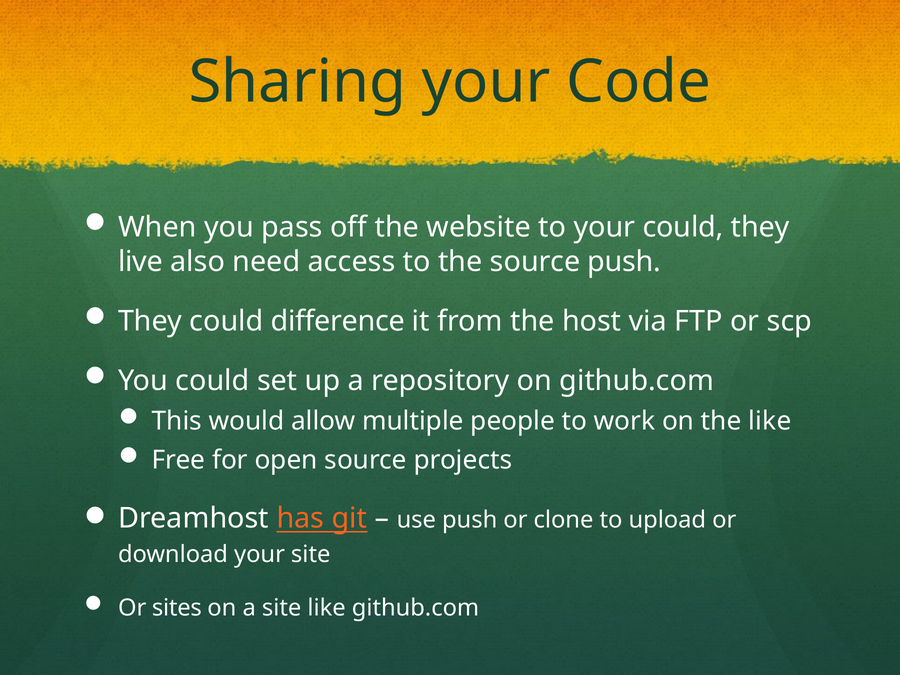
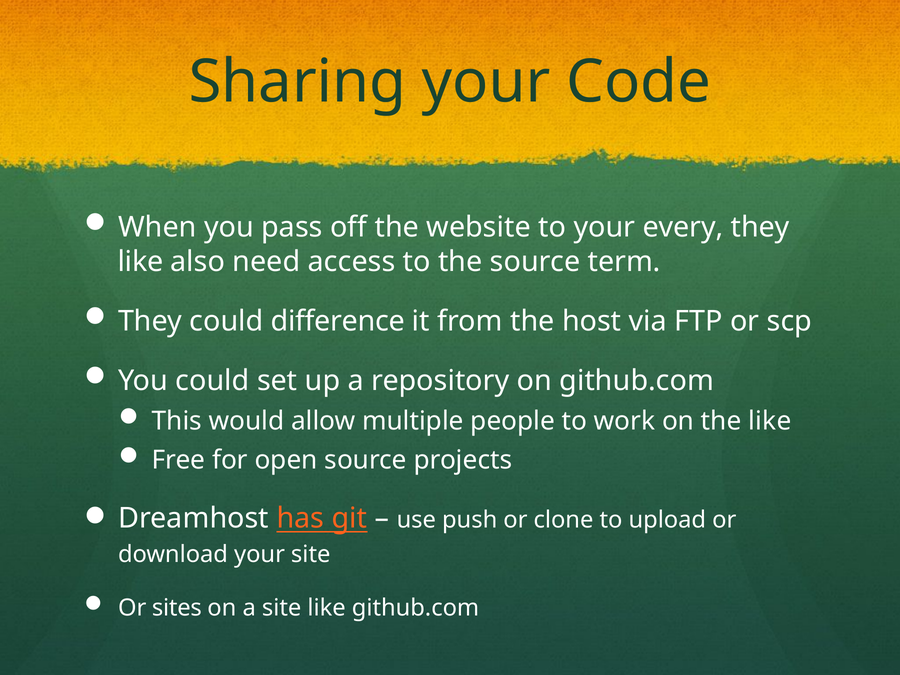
your could: could -> every (683, 227)
live: live -> like (141, 262)
source push: push -> term (624, 262)
